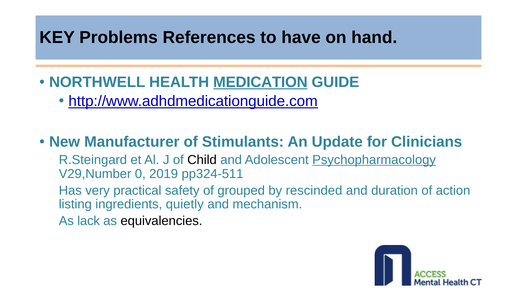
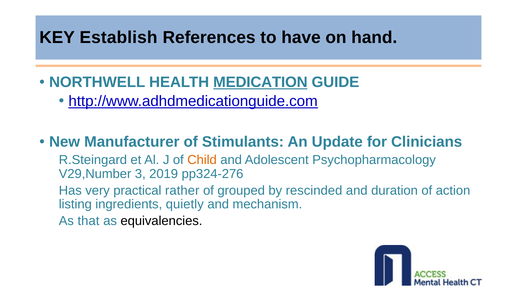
Problems: Problems -> Establish (118, 37)
Child colour: black -> orange (202, 160)
Psychopharmacology underline: present -> none (374, 160)
0: 0 -> 3 (140, 174)
pp324-511: pp324-511 -> pp324-276 (213, 174)
safety: safety -> rather (182, 190)
lack: lack -> that (89, 221)
